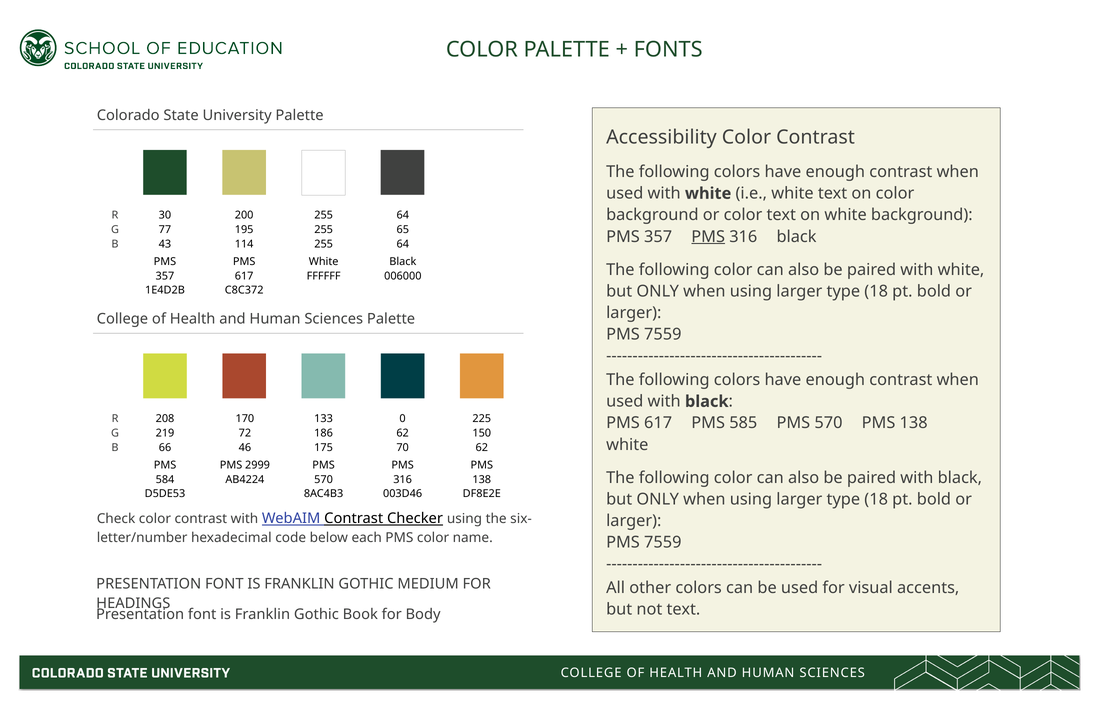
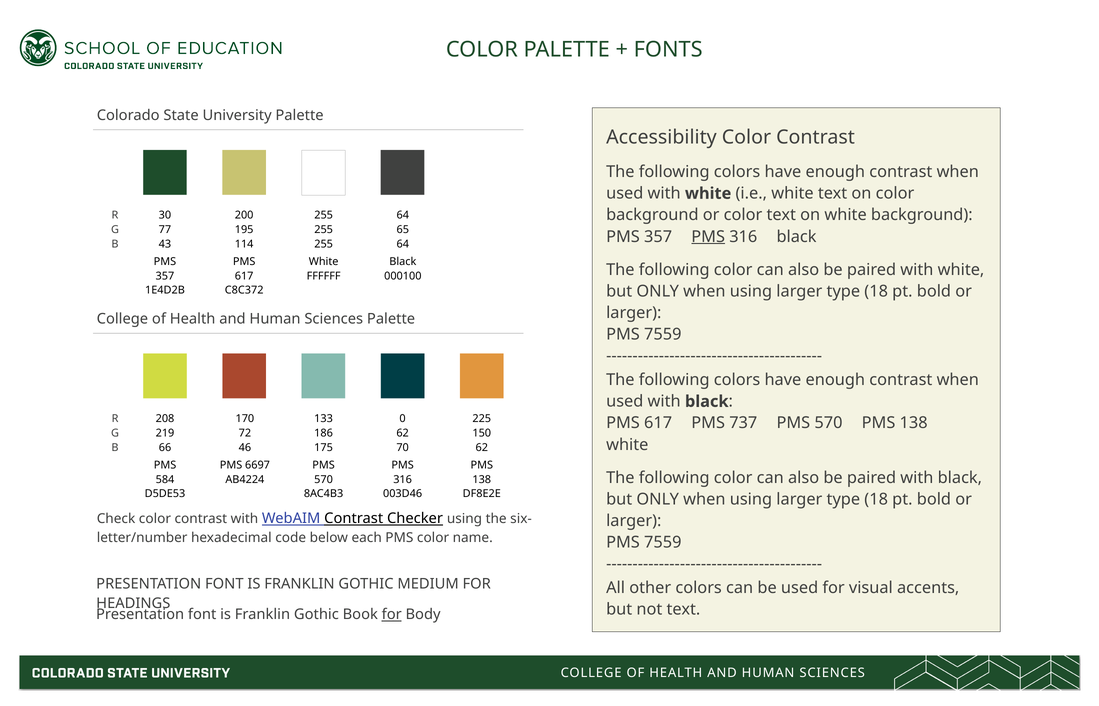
006000: 006000 -> 000100 (403, 276)
585: 585 -> 737 (743, 423)
2999: 2999 -> 6697 (258, 465)
for underline: none -> present (392, 615)
